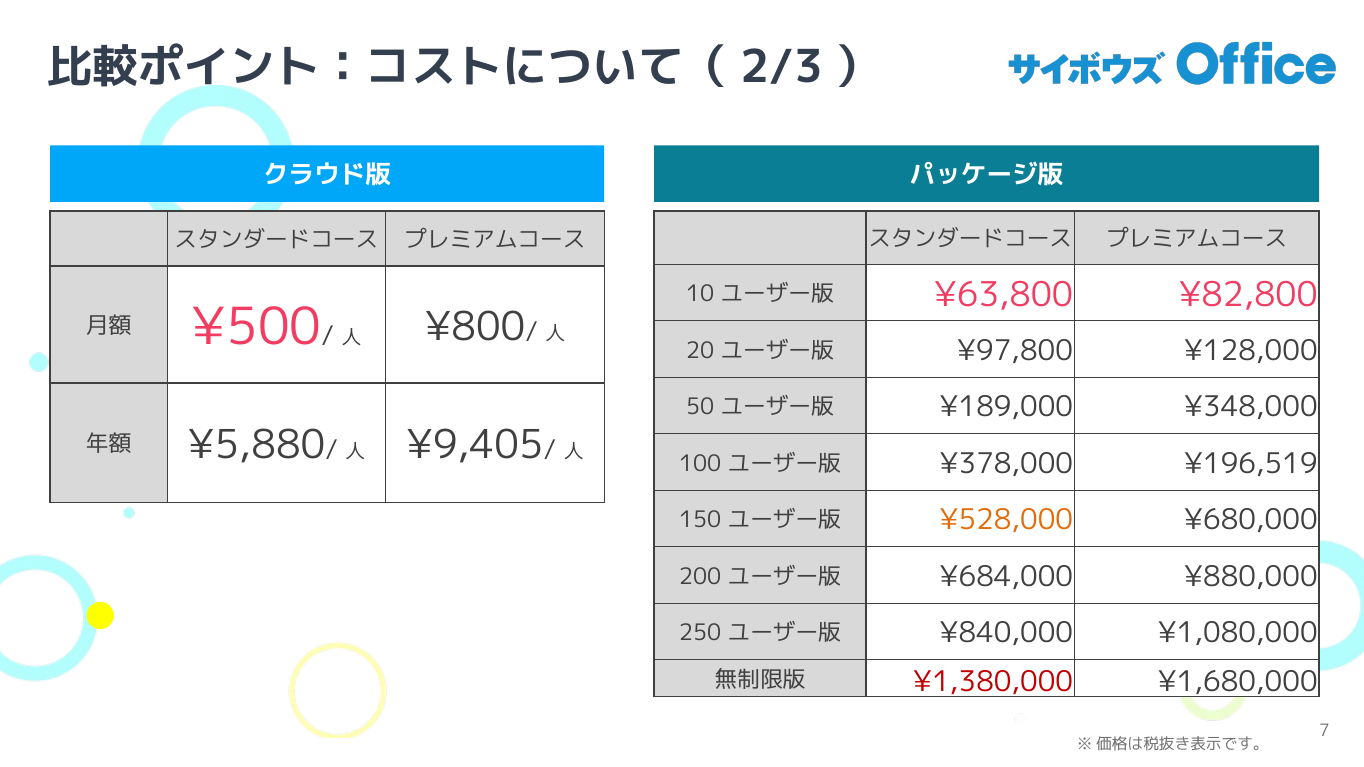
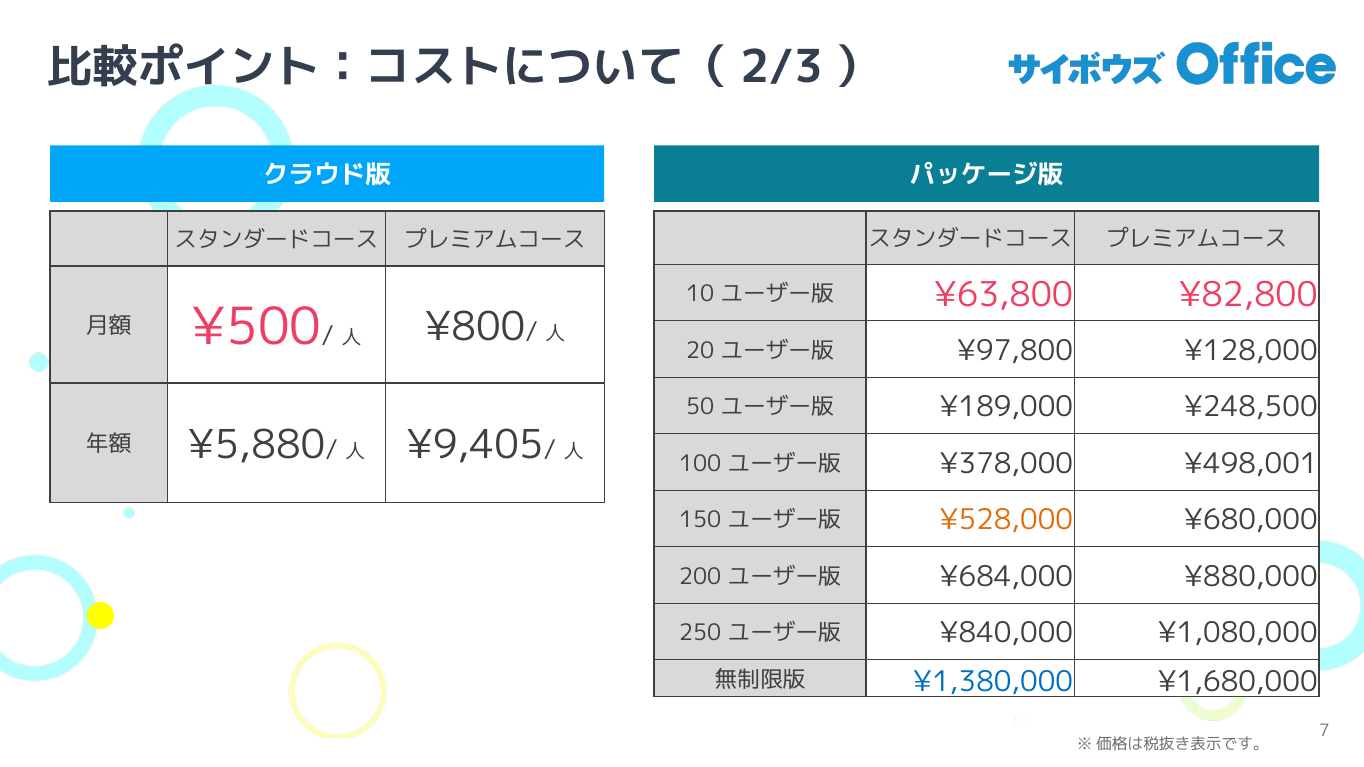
¥348,000: ¥348,000 -> ¥248,500 (1251, 408)
¥196,519: ¥196,519 -> ¥498,001 (1251, 464)
¥1,380,000 colour: red -> blue (993, 683)
